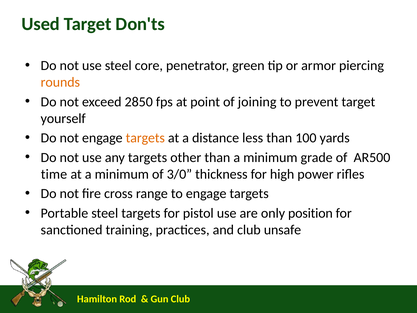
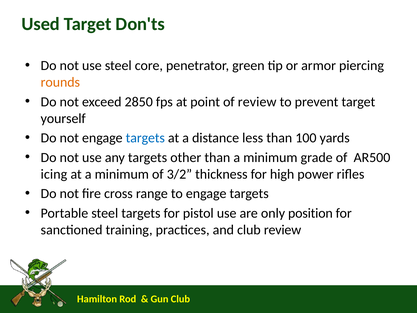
of joining: joining -> review (257, 102)
targets colour: orange -> blue (145, 138)
time: time -> icing (54, 174)
3/0: 3/0 -> 3/2 (179, 174)
club unsafe: unsafe -> review (283, 230)
